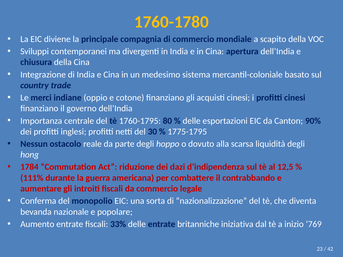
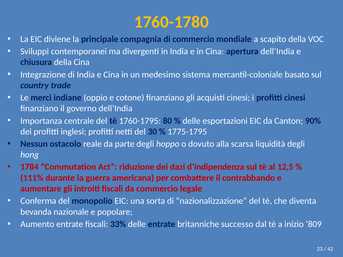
iniziativa: iniziativa -> successo (237, 224)
769: 769 -> 809 (314, 224)
